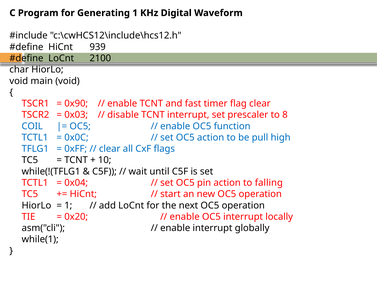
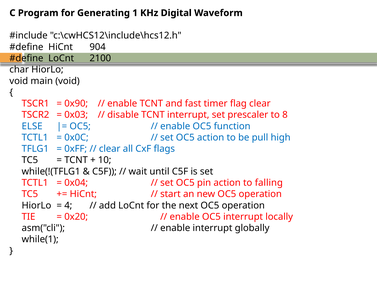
939: 939 -> 904 (98, 47)
COIL: COIL -> ELSE (32, 126)
1: 1 -> 4 (68, 205)
